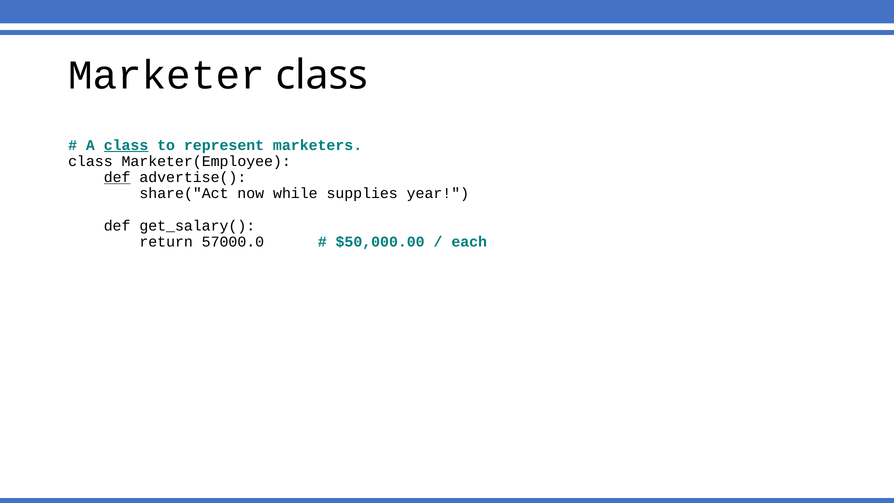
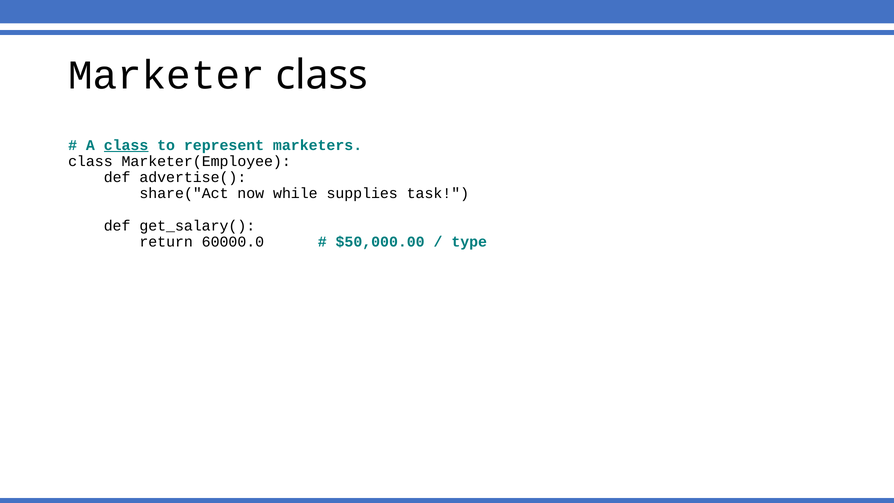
def underline: present -> none (117, 177)
year: year -> task (438, 193)
57000.0: 57000.0 -> 60000.0 (233, 242)
each: each -> type (469, 242)
